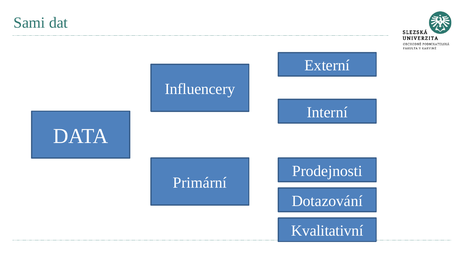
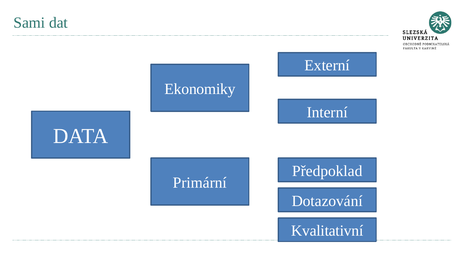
Influencery: Influencery -> Ekonomiky (200, 89)
Prodejnosti: Prodejnosti -> Předpoklad (327, 171)
